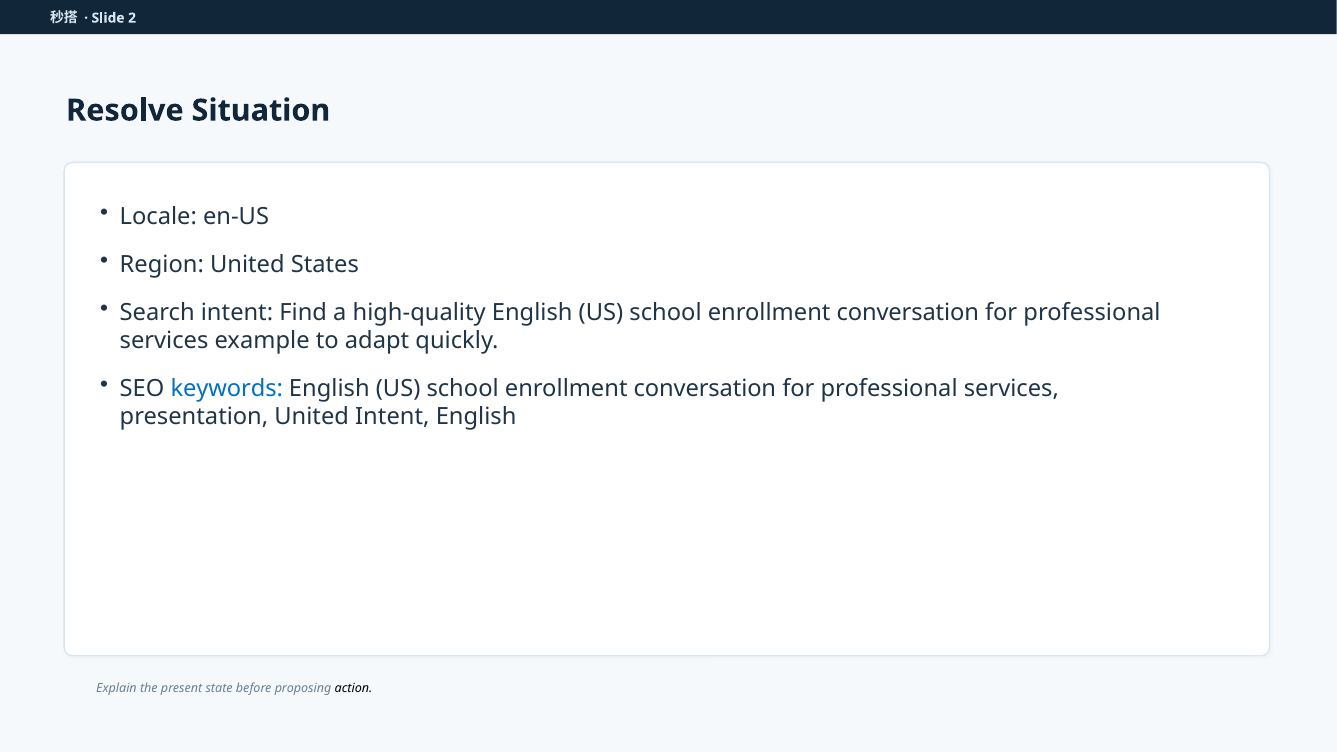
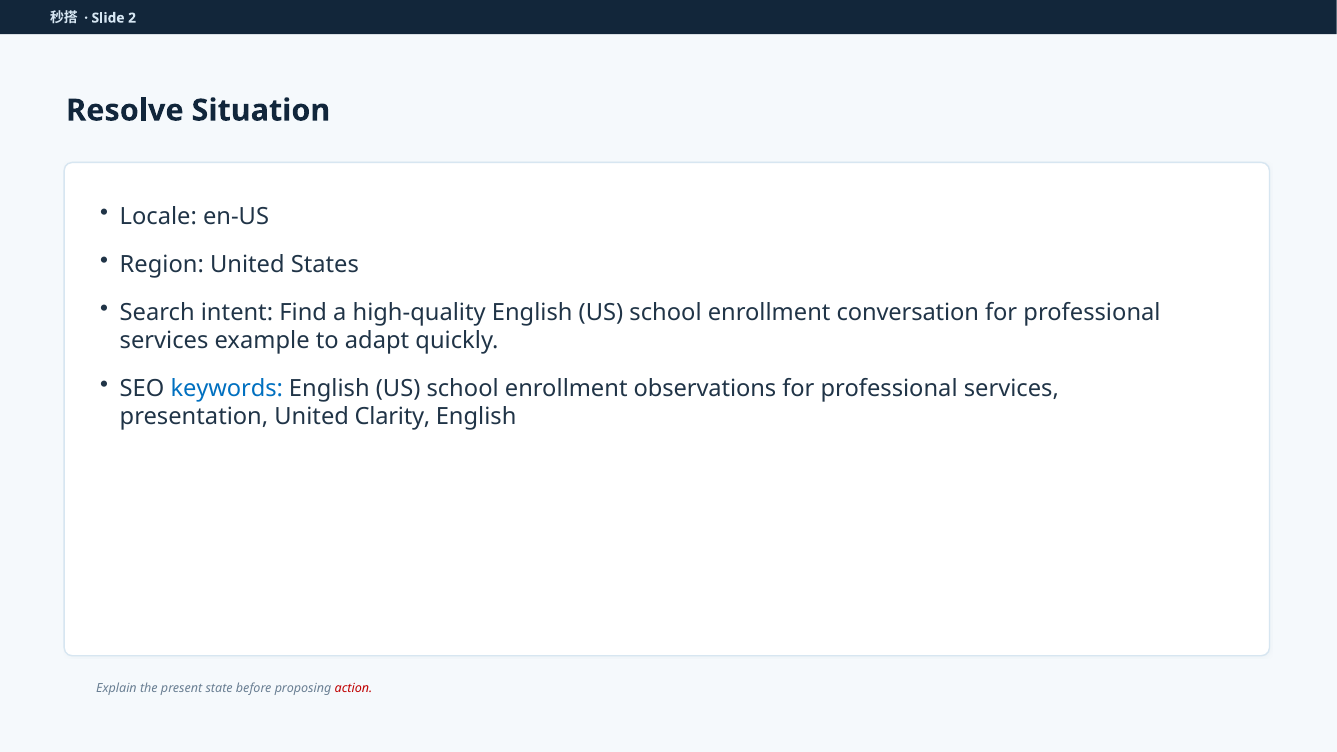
conversation: conversation -> observations (705, 389)
United Intent: Intent -> Clarity (393, 417)
action colour: black -> red (353, 689)
